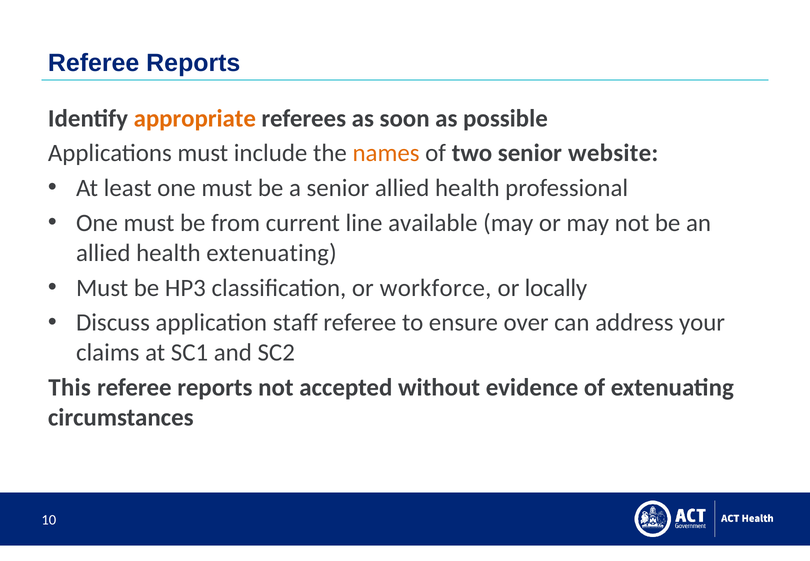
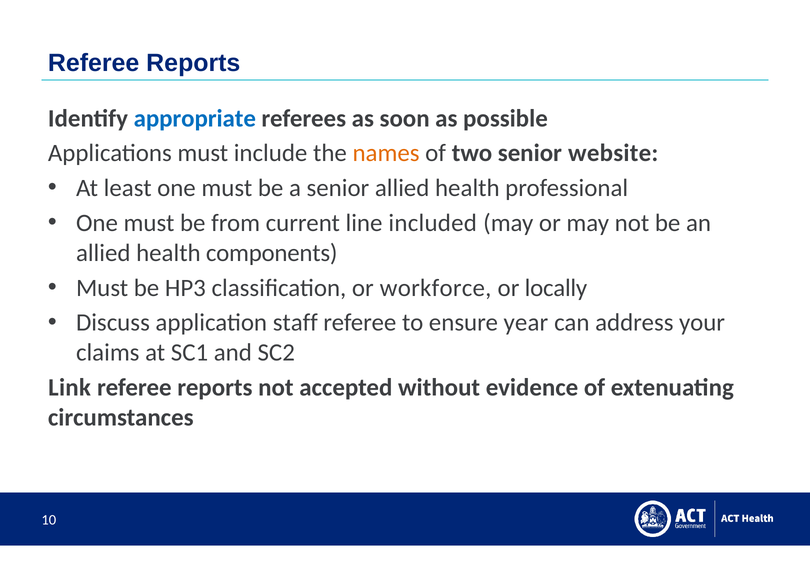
appropriate colour: orange -> blue (195, 118)
available: available -> included (433, 223)
health extenuating: extenuating -> components (272, 253)
over: over -> year (526, 323)
This: This -> Link (70, 387)
